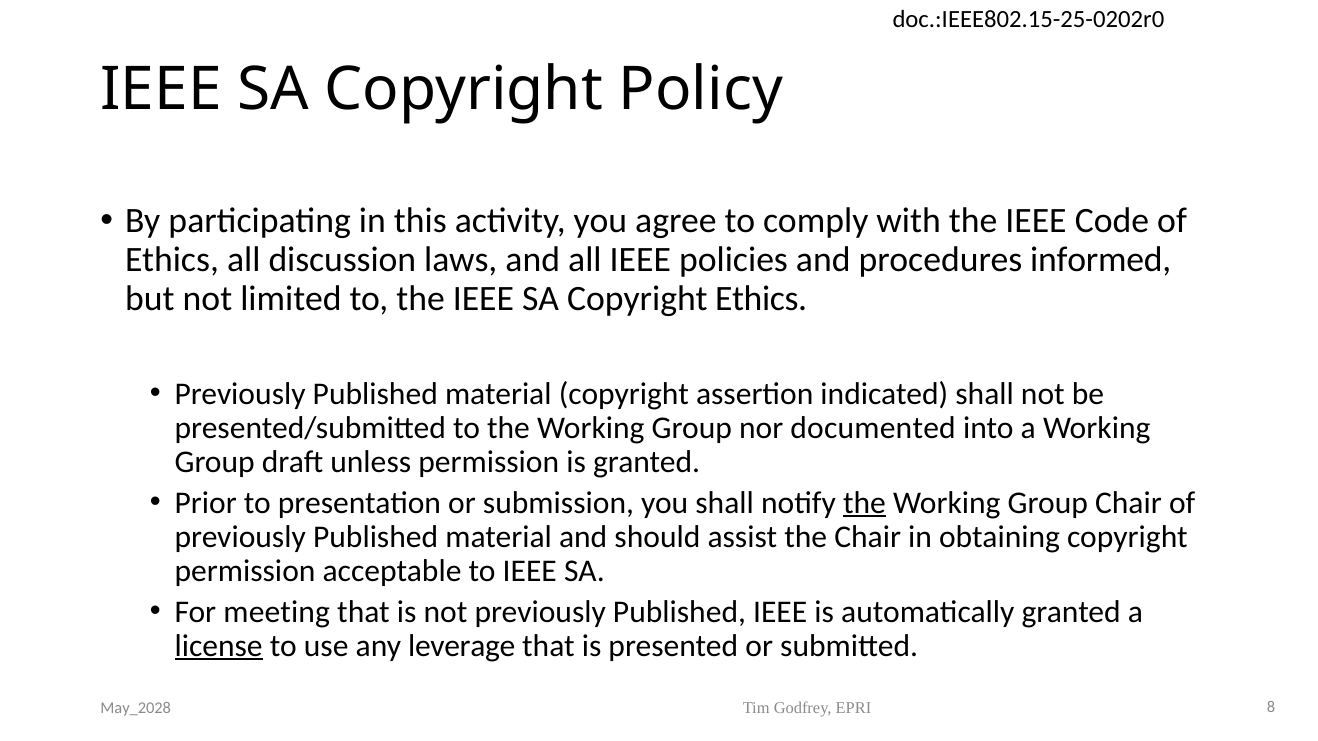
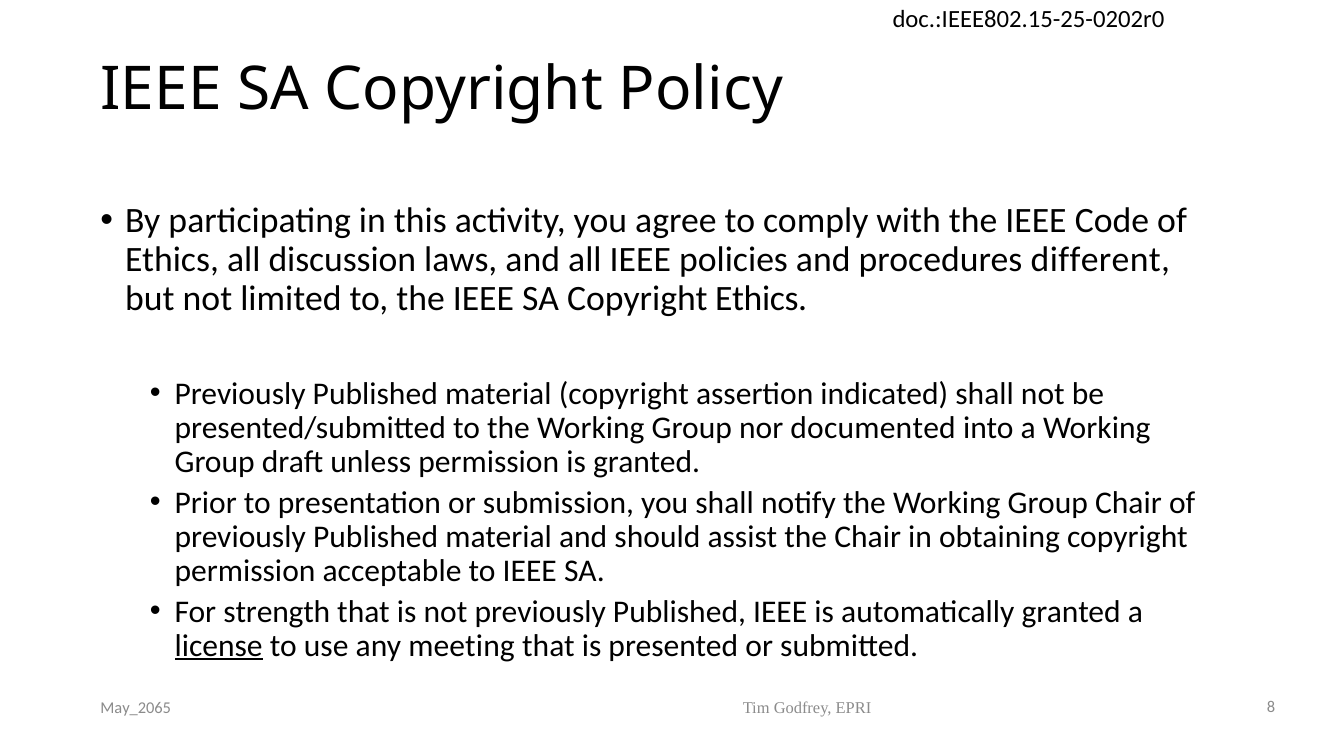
informed: informed -> different (1100, 260)
the underline: present -> none (865, 503)
meeting: meeting -> strength (277, 612)
leverage: leverage -> meeting (462, 646)
May_2028: May_2028 -> May_2065 (136, 708)
